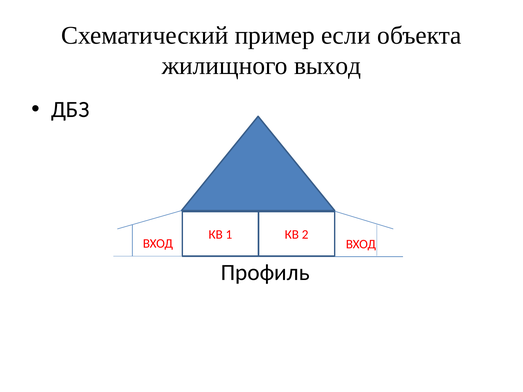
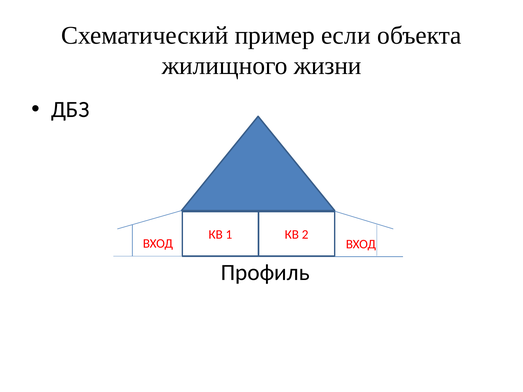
выход: выход -> жизни (328, 66)
